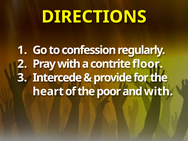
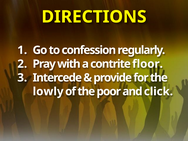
heart: heart -> lowly (48, 91)
and with: with -> click (158, 91)
